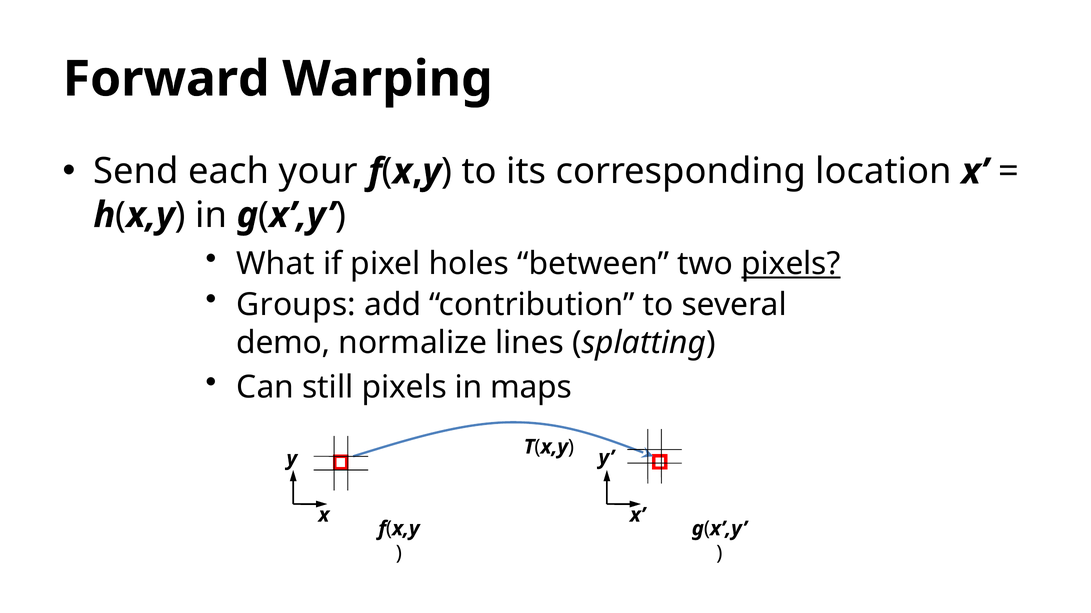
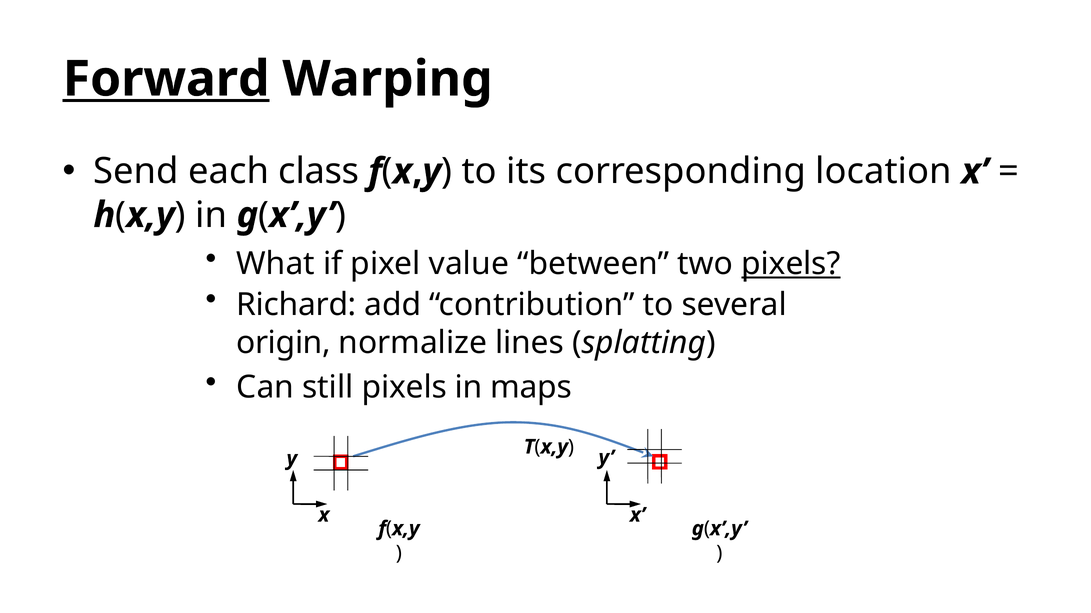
Forward underline: none -> present (166, 79)
your: your -> class (319, 172)
holes: holes -> value (469, 264)
Groups: Groups -> Richard (296, 305)
demo: demo -> origin (283, 343)
